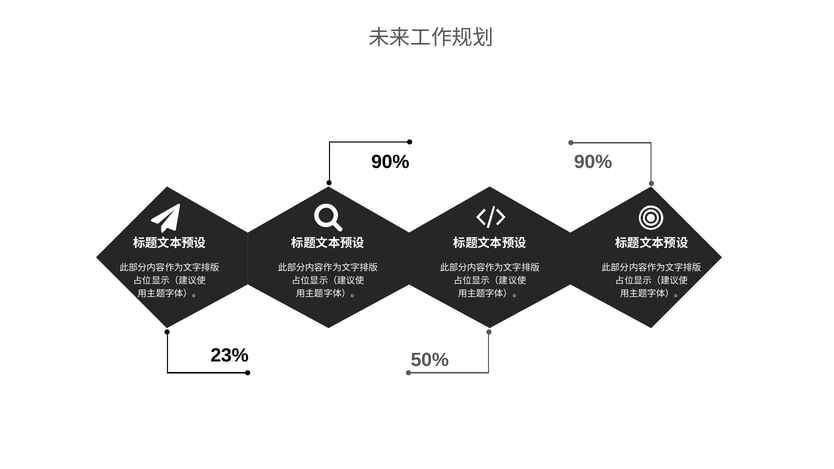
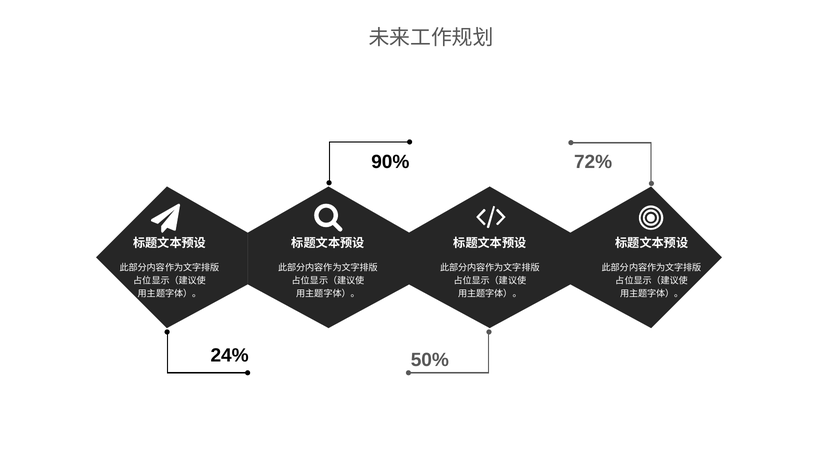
90%: 90% -> 72% (593, 162)
23%: 23% -> 24% (230, 356)
